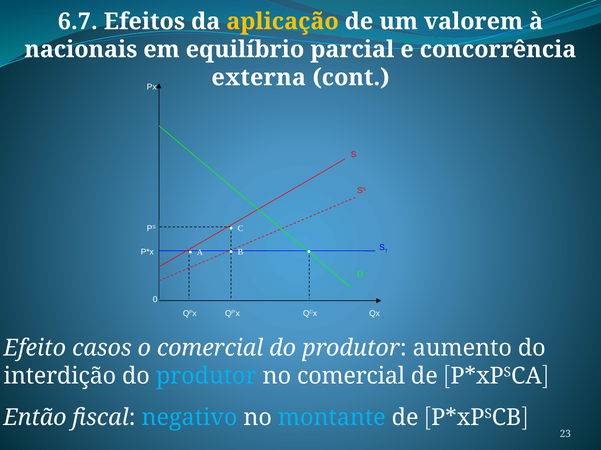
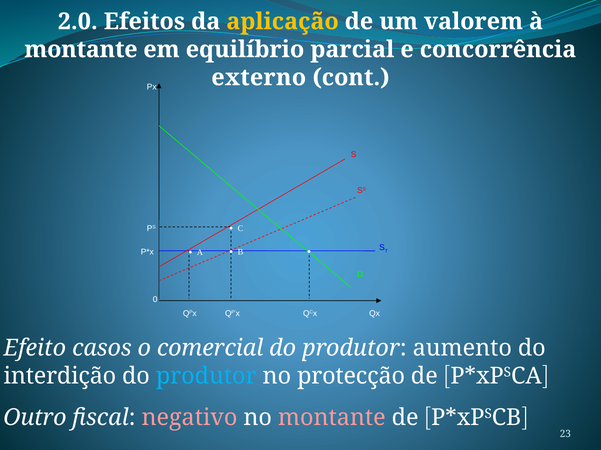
6.7: 6.7 -> 2.0 (78, 22)
nacionais: nacionais -> montante (81, 50)
externa: externa -> externo (259, 78)
no comercial: comercial -> protecção (351, 376)
Então: Então -> Outro (35, 418)
negativo colour: light blue -> pink (189, 418)
montante colour: light blue -> pink (332, 418)
